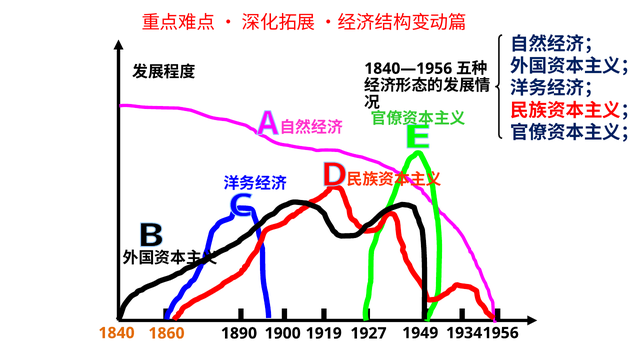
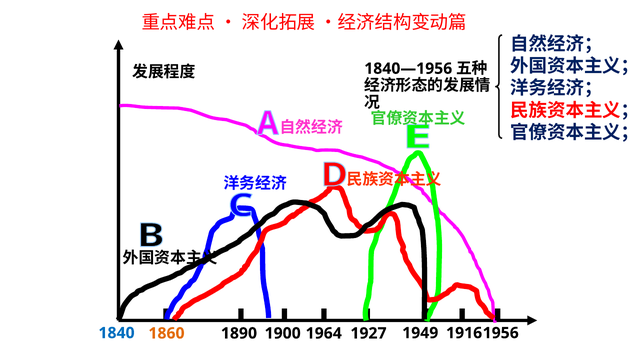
1840 colour: orange -> blue (117, 333)
1919: 1919 -> 1964 (324, 333)
1934: 1934 -> 1916 (464, 333)
